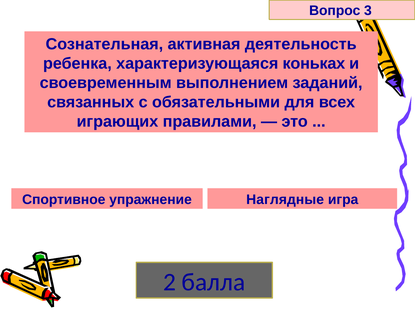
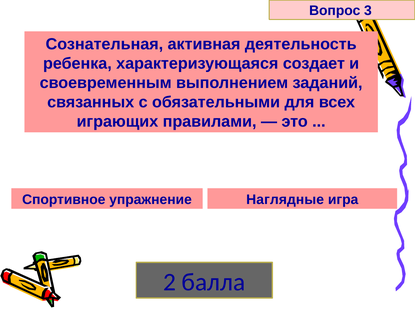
коньках: коньках -> создает (314, 64)
